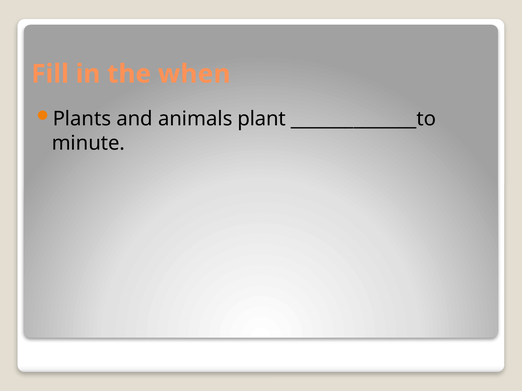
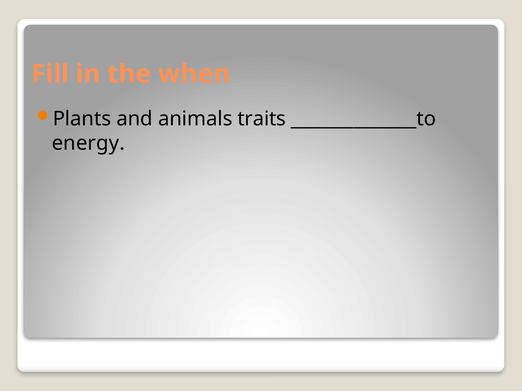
plant: plant -> traits (262, 119)
minute: minute -> energy (88, 143)
